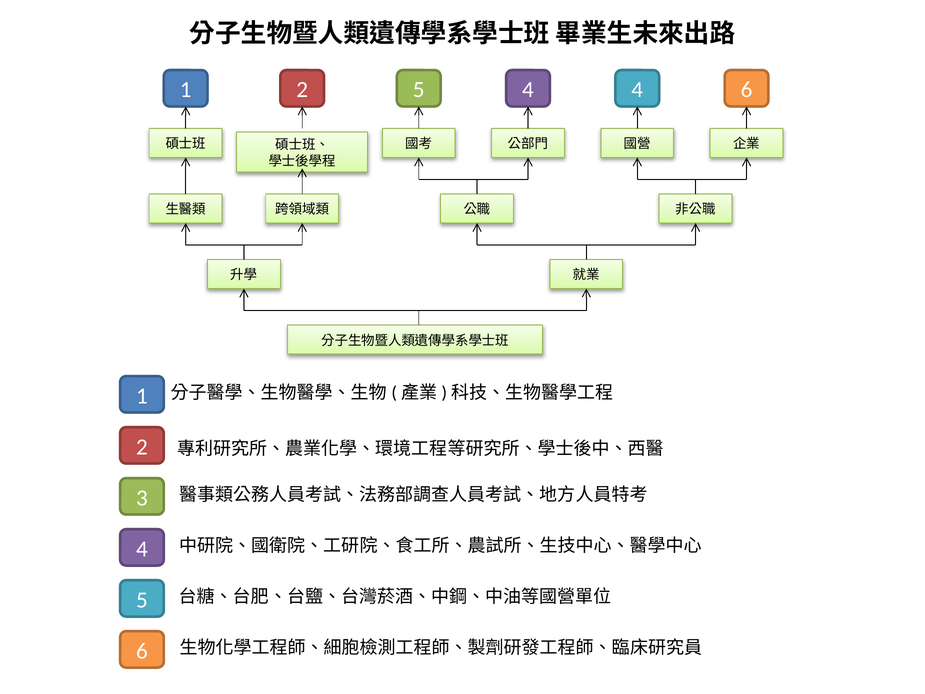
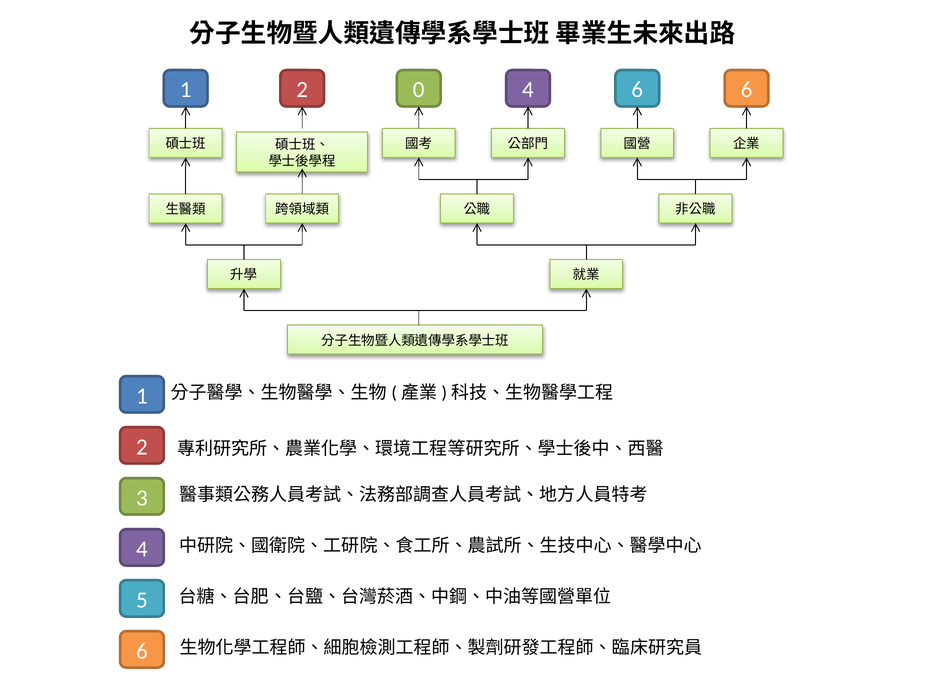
2 5: 5 -> 0 (419, 90)
4 4: 4 -> 6 (637, 90)
